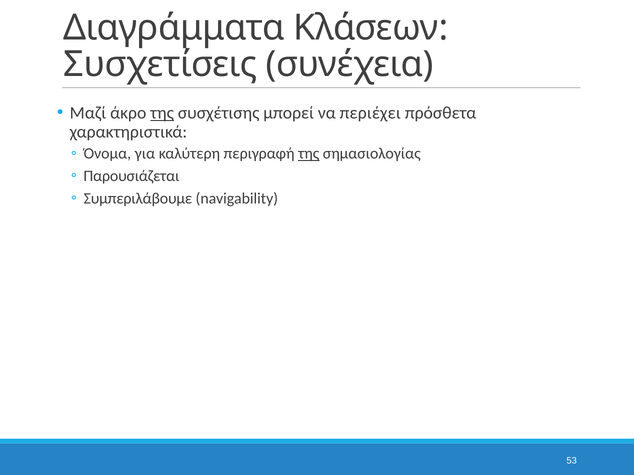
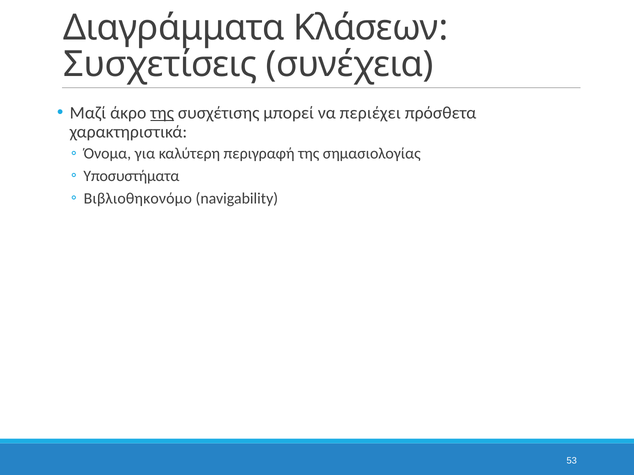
της underline: present -> none (309, 154)
Παρουσιάζεται: Παρουσιάζεται -> Υποσυστήματα (131, 176)
Συμπεριλάβουμε: Συμπεριλάβουμε -> Βιβλιοθηκονόμο (138, 198)
